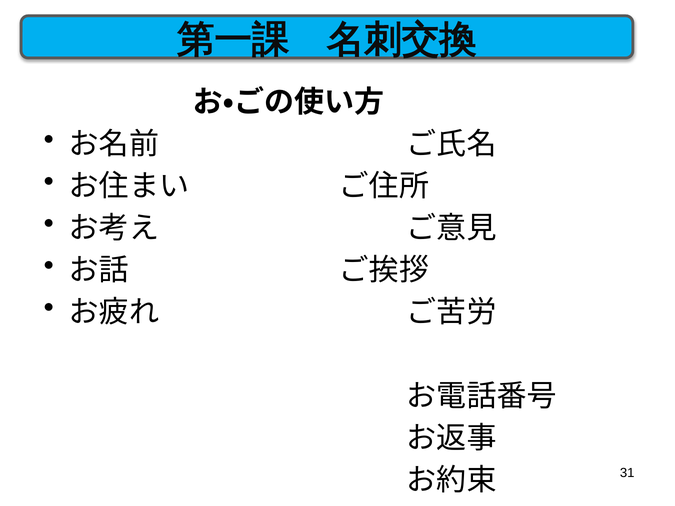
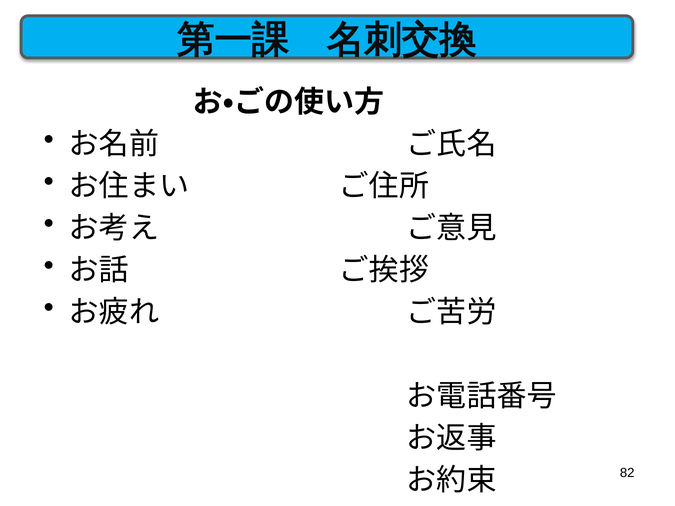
31: 31 -> 82 (627, 473)
